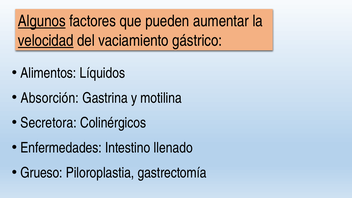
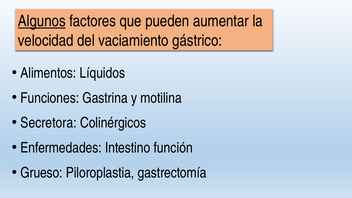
velocidad underline: present -> none (46, 41)
Absorción: Absorción -> Funciones (50, 98)
llenado: llenado -> función (173, 148)
